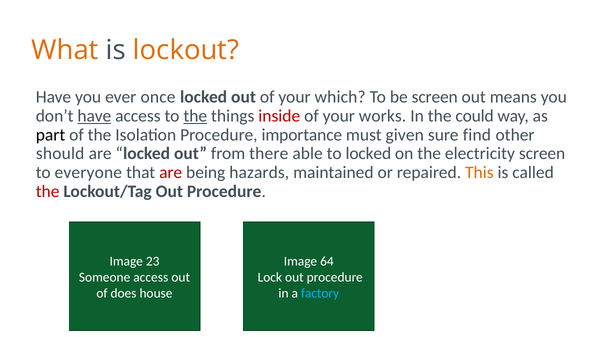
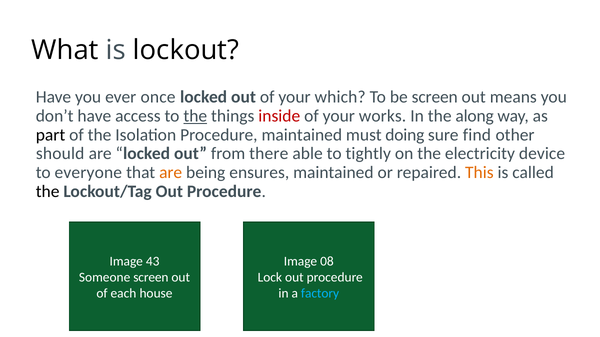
What colour: orange -> black (65, 50)
lockout colour: orange -> black (186, 50)
have underline: present -> none (94, 116)
could: could -> along (475, 116)
Procedure importance: importance -> maintained (302, 135)
given: given -> doing (405, 135)
to locked: locked -> tightly (368, 154)
electricity screen: screen -> device (542, 154)
are colour: red -> orange (171, 173)
hazards: hazards -> ensures (259, 173)
the colour: red -> black (48, 192)
23: 23 -> 43 (153, 262)
64: 64 -> 08 (327, 262)
Someone access: access -> screen (151, 278)
does: does -> each (123, 294)
